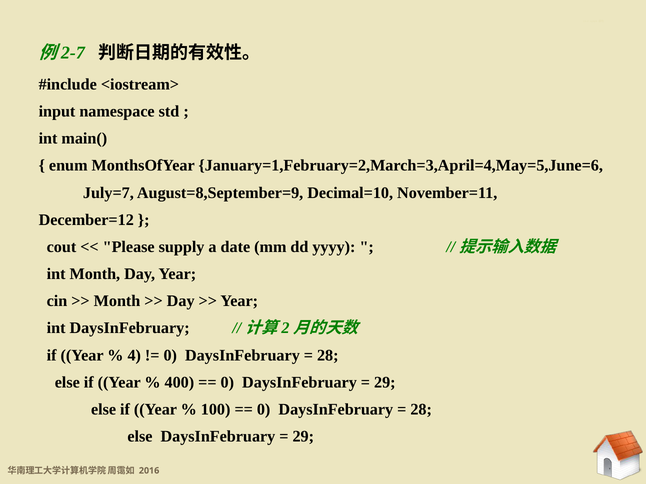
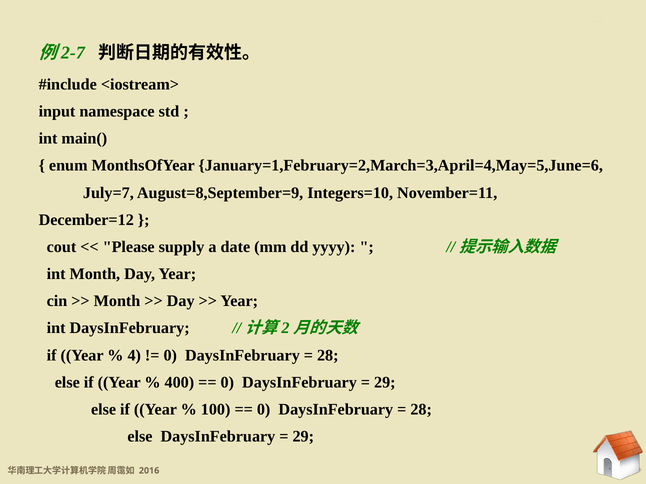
Decimal=10: Decimal=10 -> Integers=10 (350, 193)
